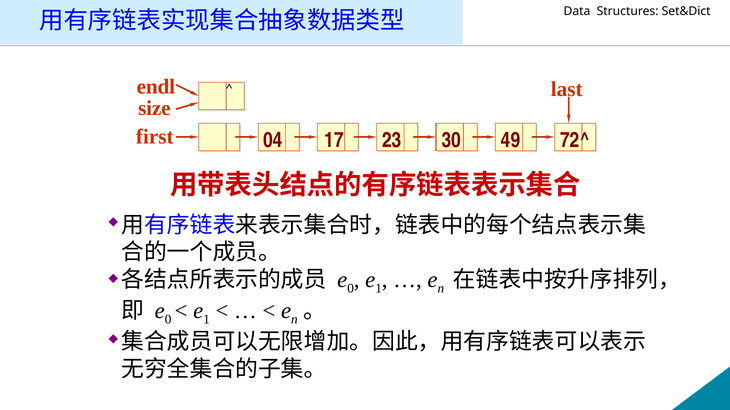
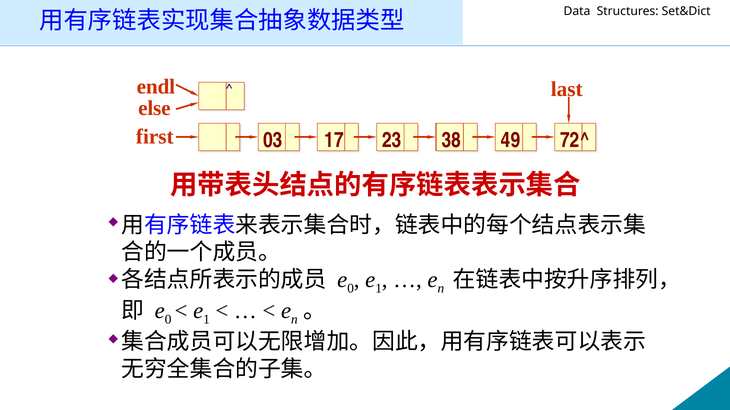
size: size -> else (154, 108)
04: 04 -> 03 (273, 140)
30: 30 -> 38 (451, 140)
